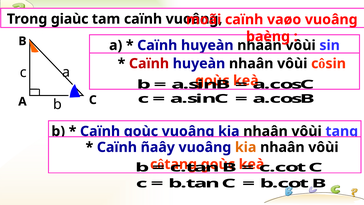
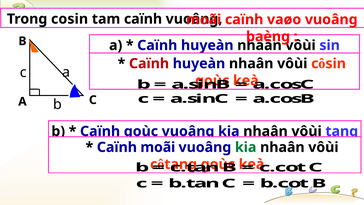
giaùc: giaùc -> cosin (70, 19)
Caïnh ñaây: ñaây -> moãi (158, 147)
kia colour: orange -> green (246, 147)
